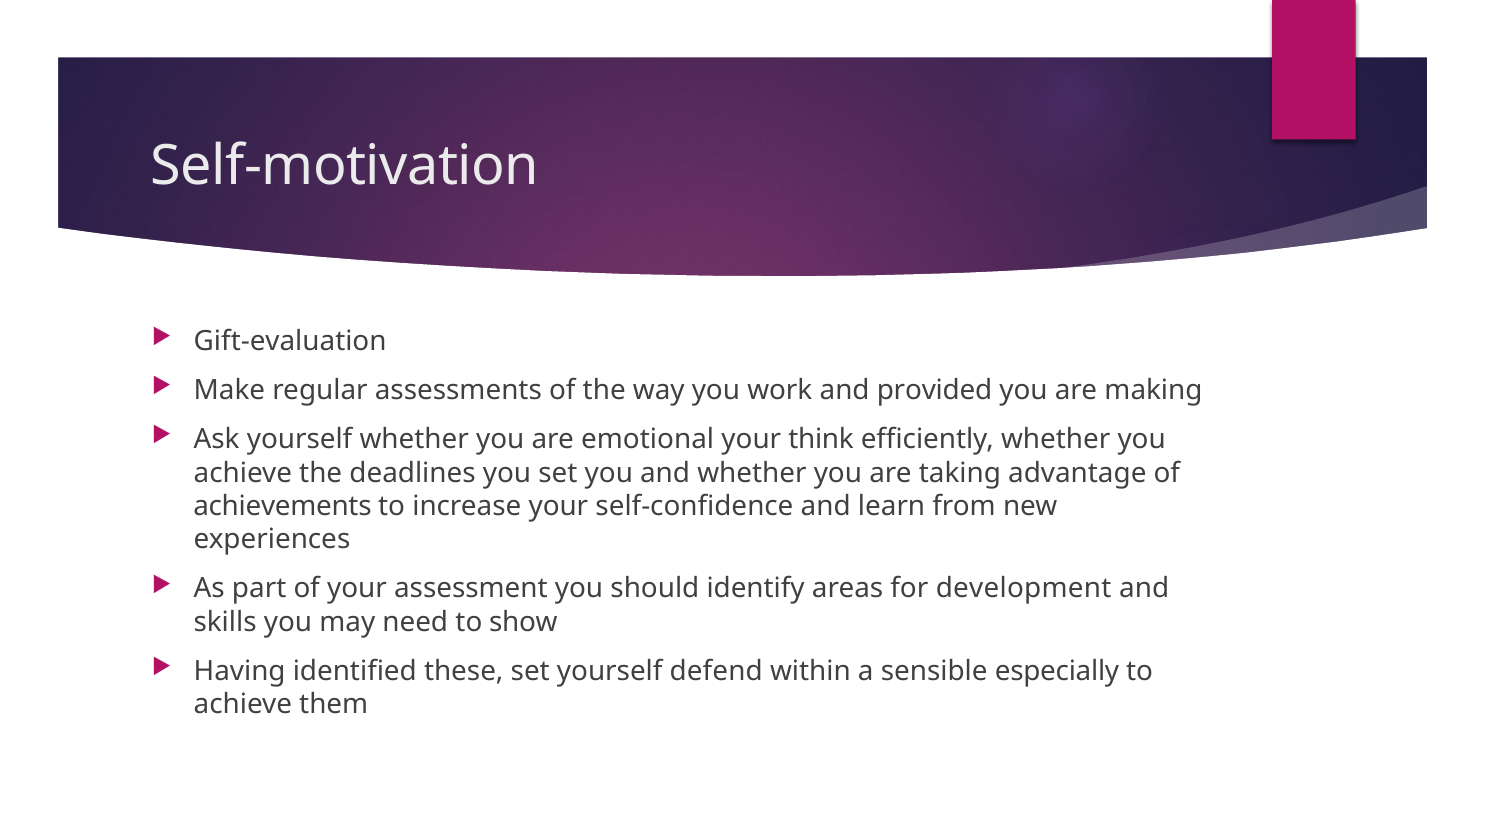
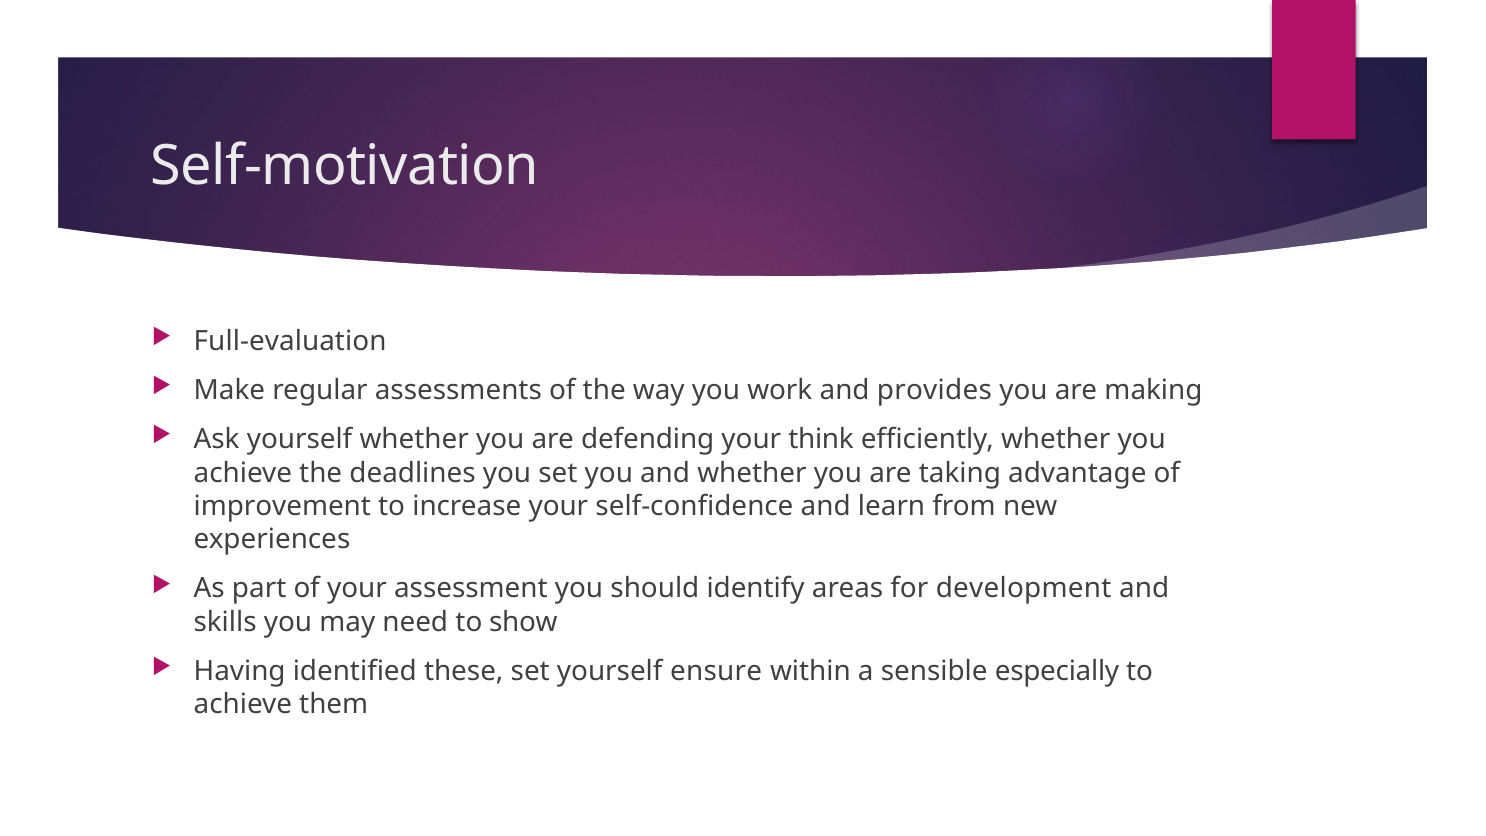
Gift-evaluation: Gift-evaluation -> Full-evaluation (290, 342)
provided: provided -> provides (934, 390)
emotional: emotional -> defending (648, 439)
achievements: achievements -> improvement (282, 506)
defend: defend -> ensure (716, 671)
